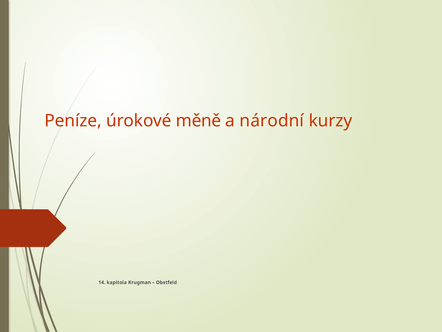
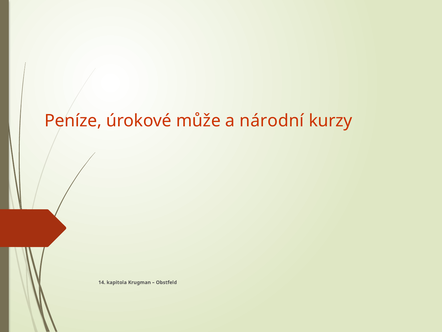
měně: měně -> může (198, 121)
